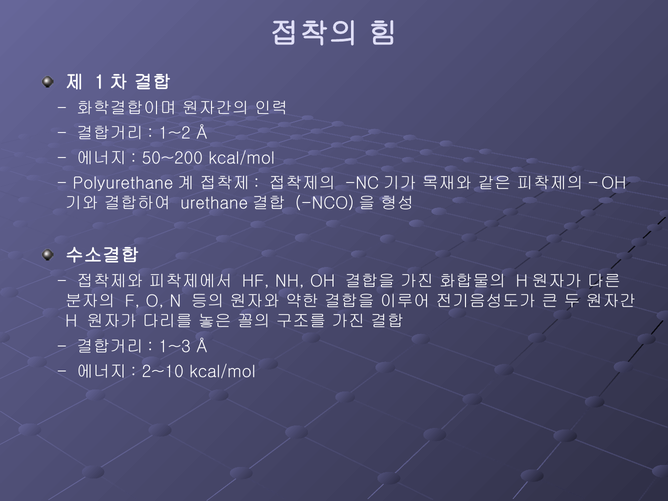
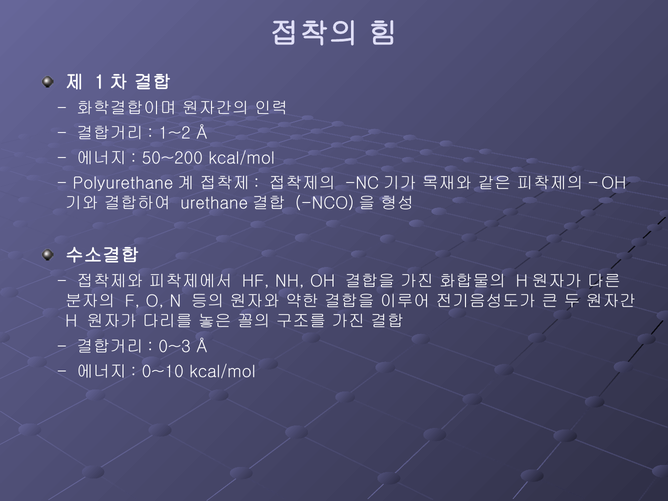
1~3: 1~3 -> 0~3 (175, 347)
2~10: 2~10 -> 0~10 (163, 372)
